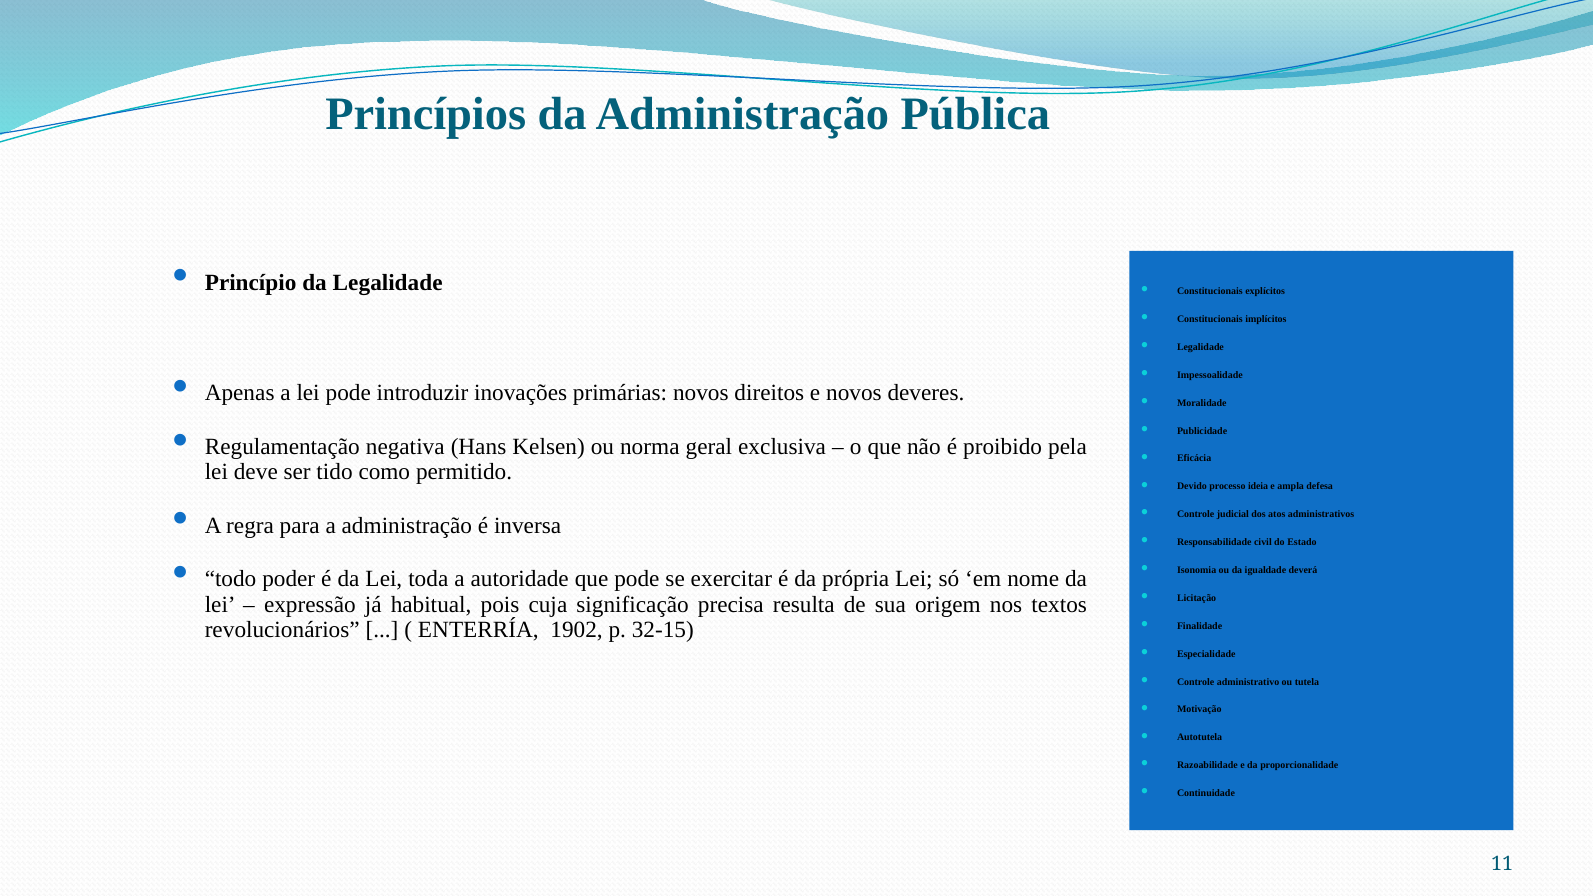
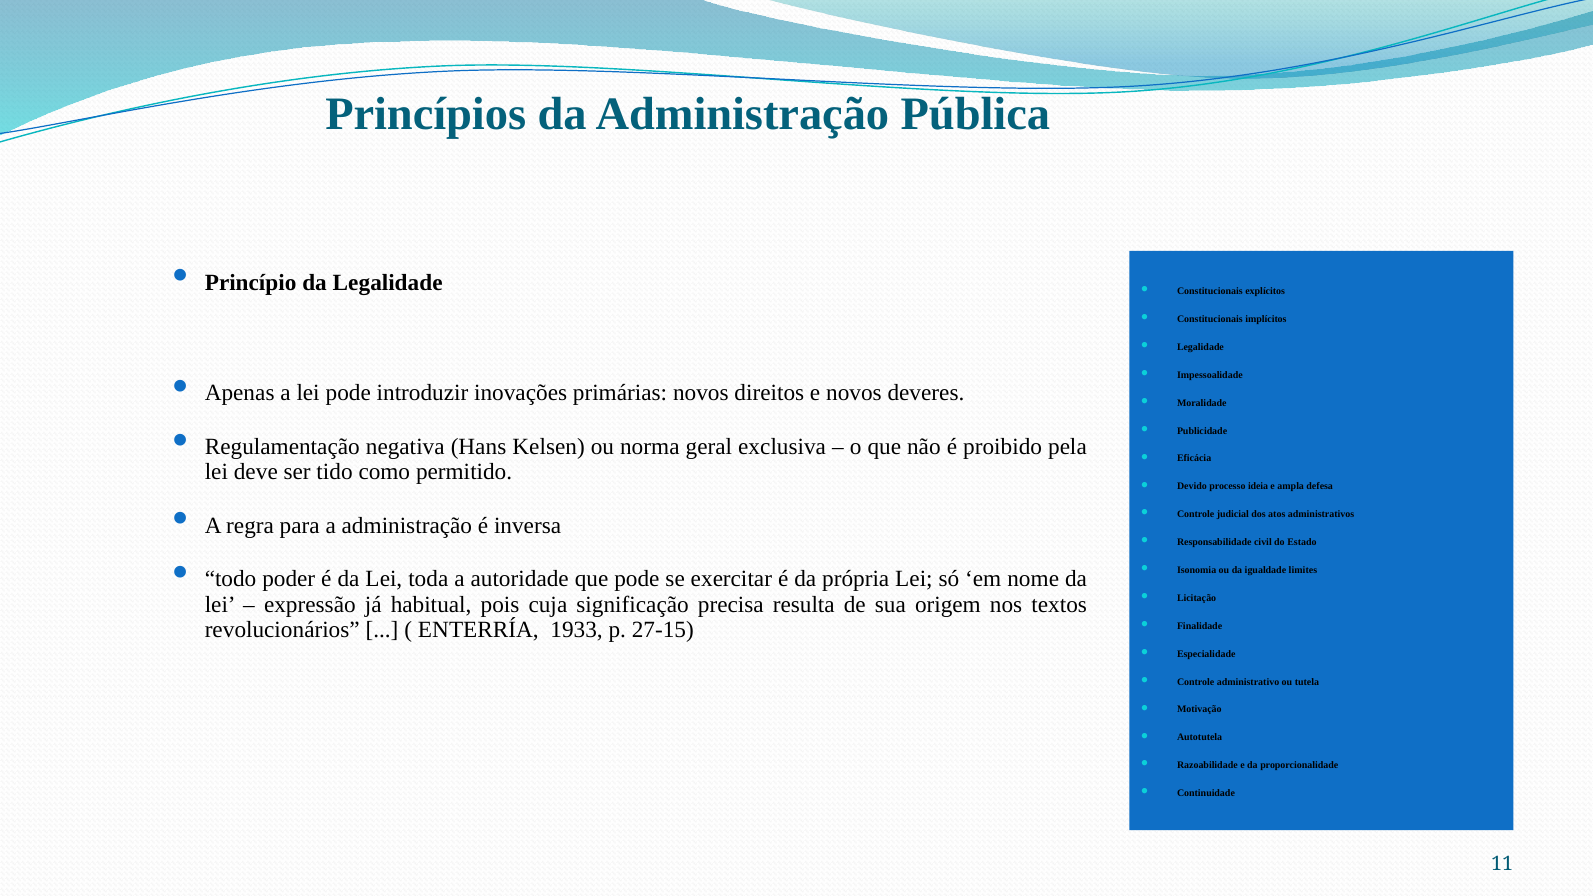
deverá: deverá -> limites (1303, 570)
1902: 1902 -> 1933 (577, 629)
32-15: 32-15 -> 27-15 (663, 629)
